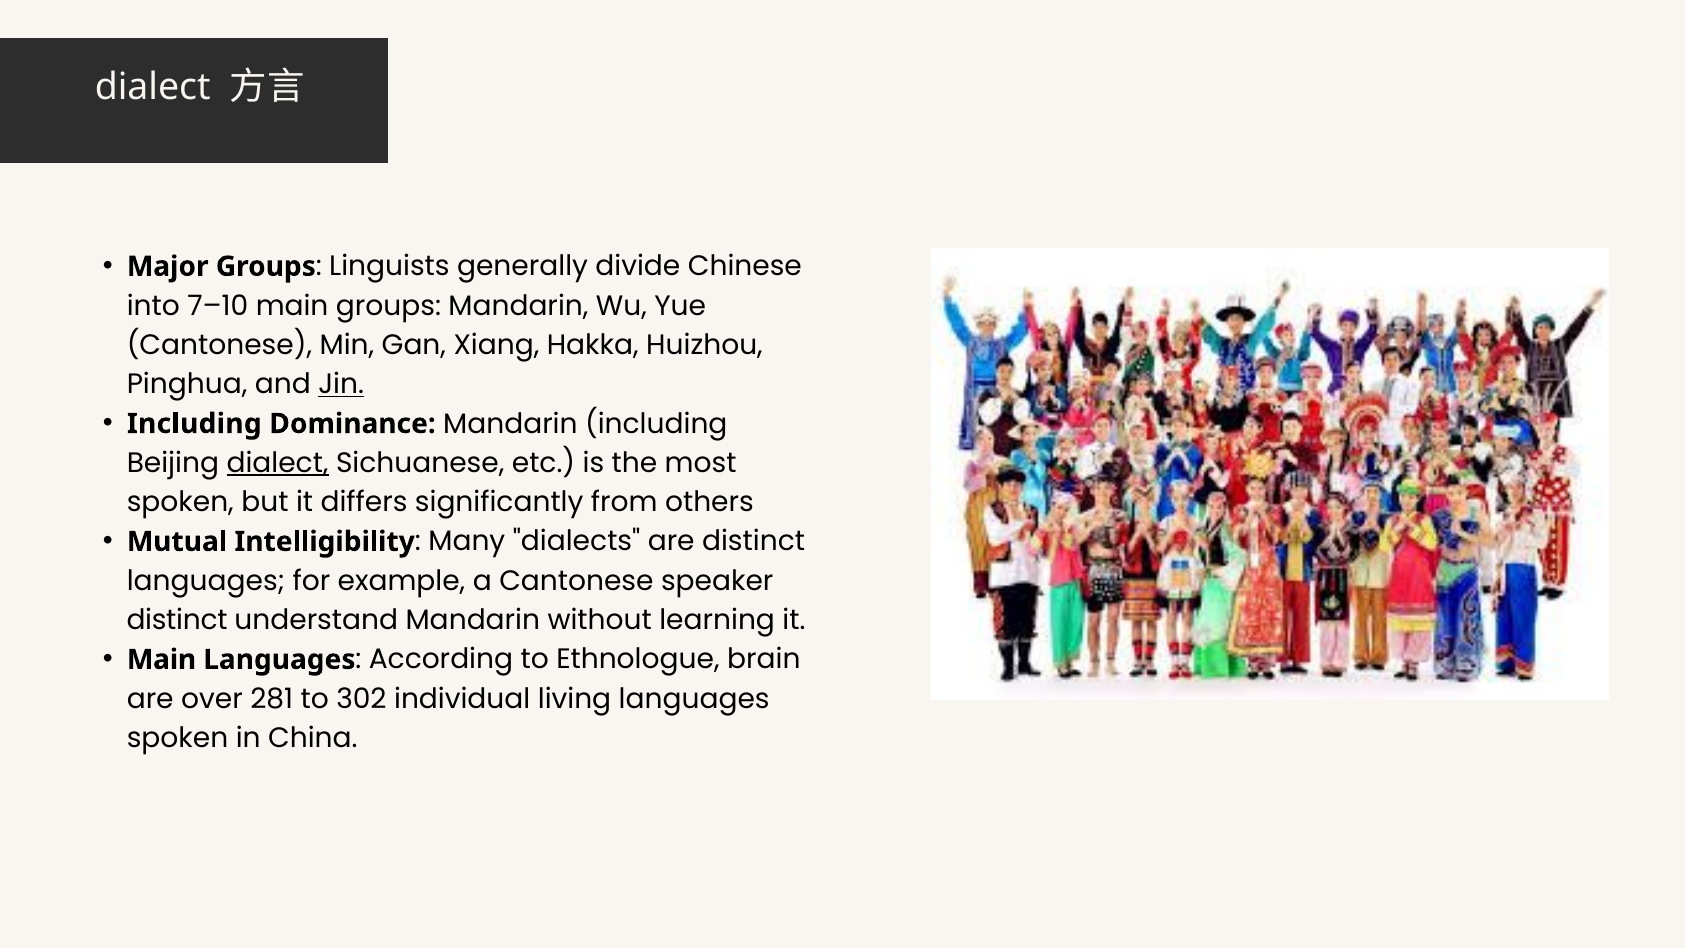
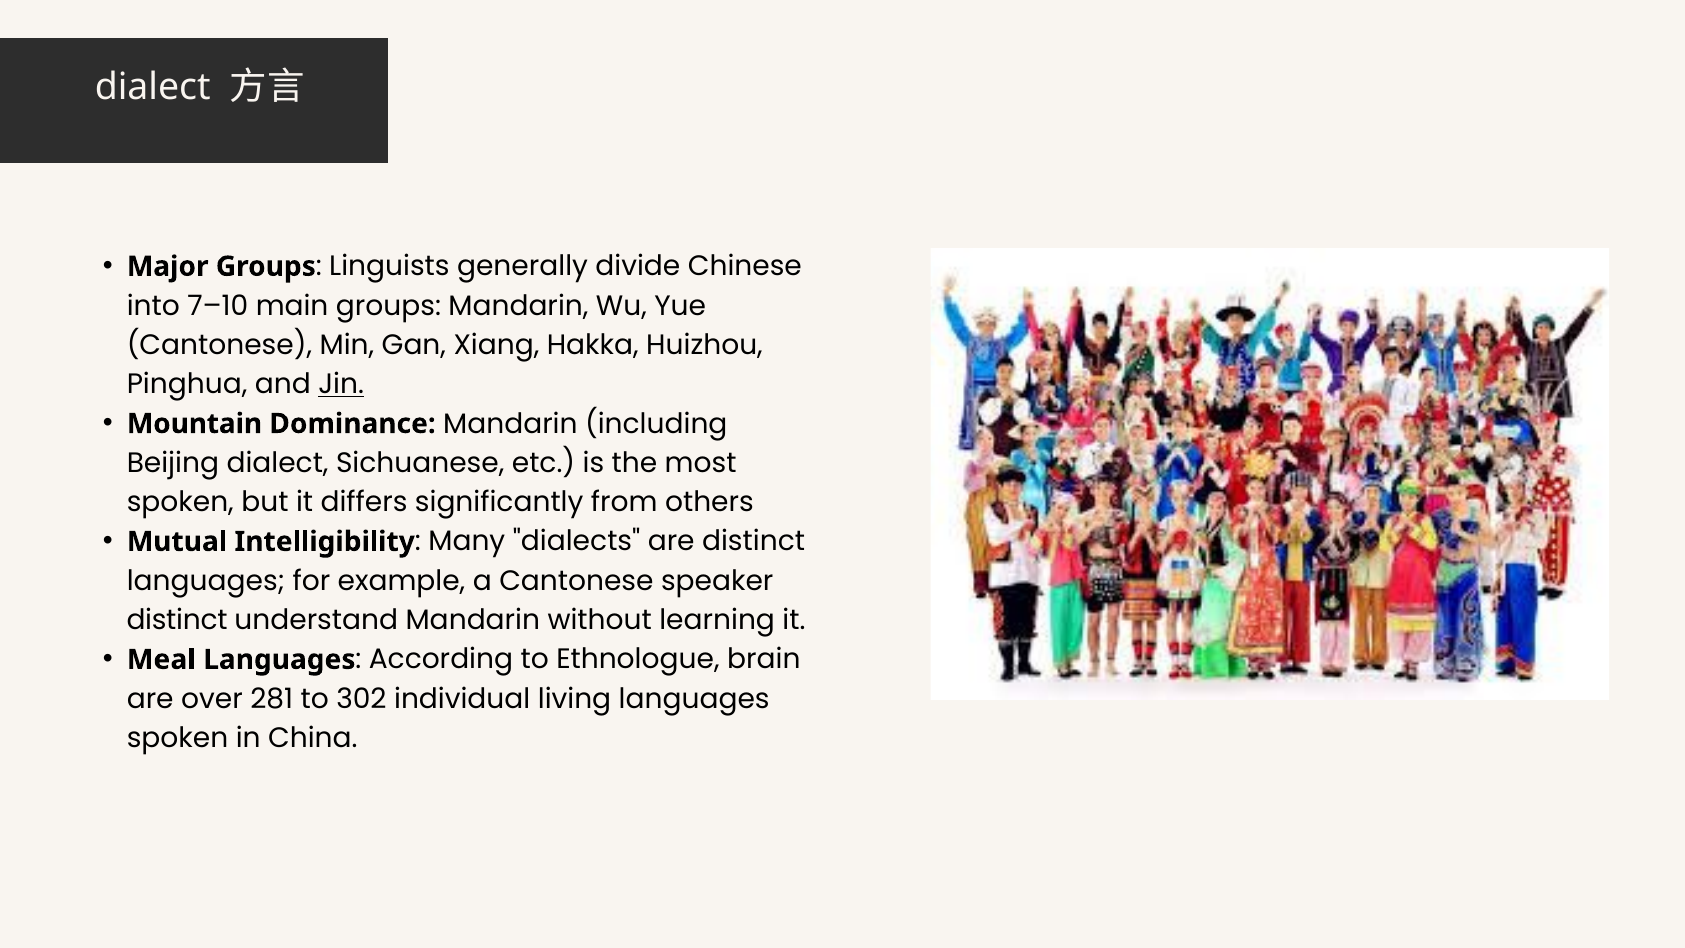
Including: Including -> Mountain (194, 424)
dialect underline: present -> none (278, 463)
Main: Main -> Meal (161, 659)
